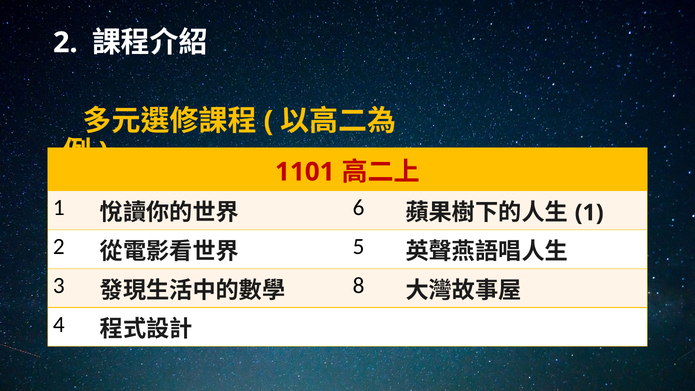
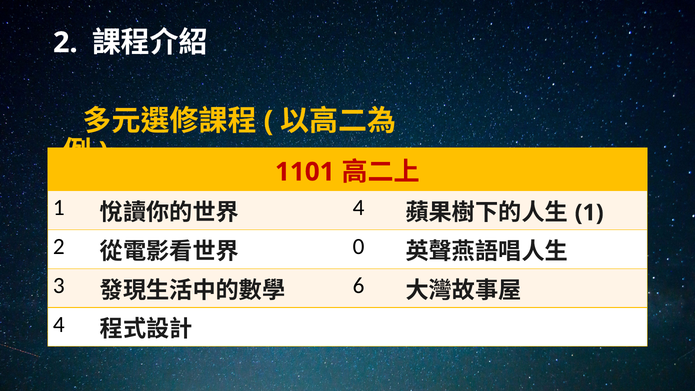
6: 6 -> 4 (359, 208)
5: 5 -> 0 (359, 247)
8: 8 -> 6 (359, 286)
